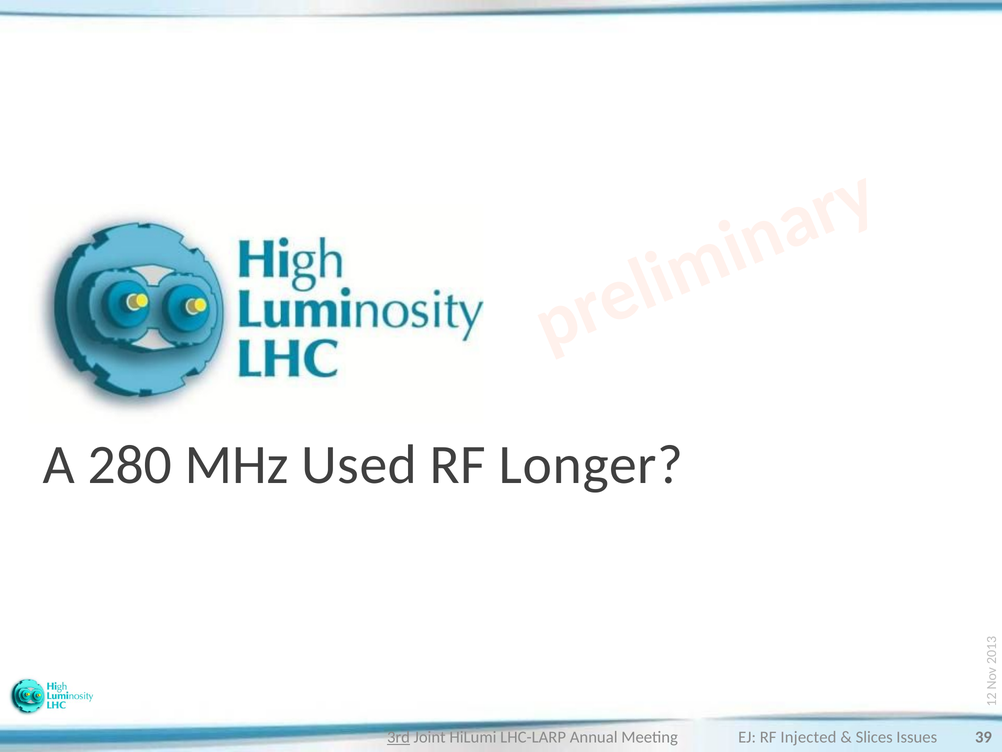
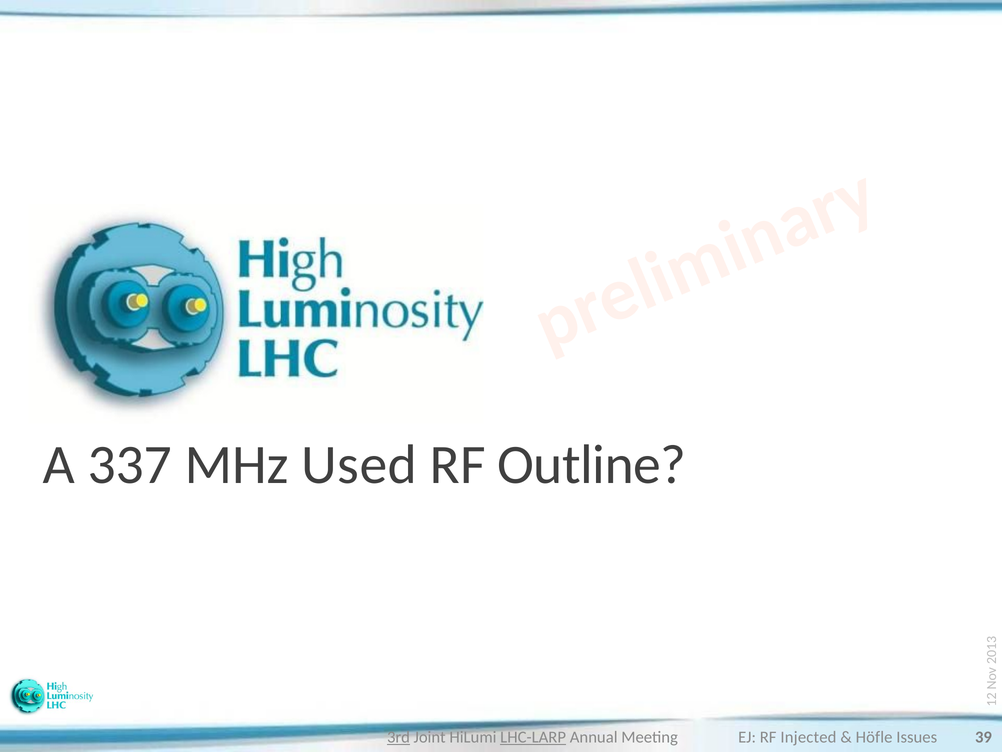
280: 280 -> 337 (130, 464)
Longer: Longer -> Outline (592, 464)
LHC-LARP underline: none -> present (533, 737)
Slices: Slices -> Höfle (874, 737)
